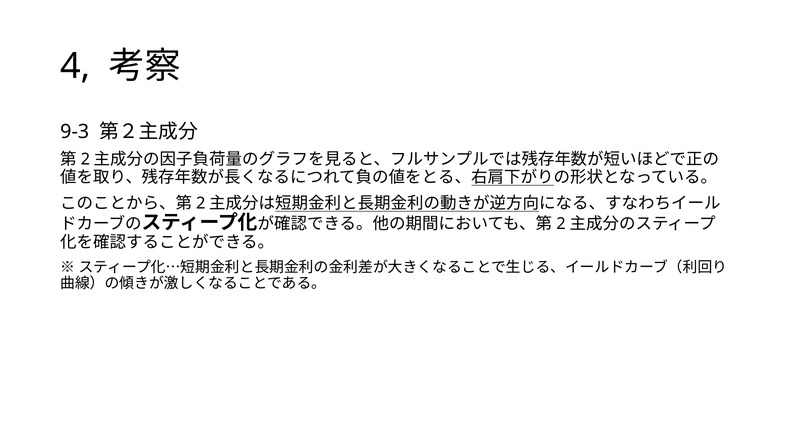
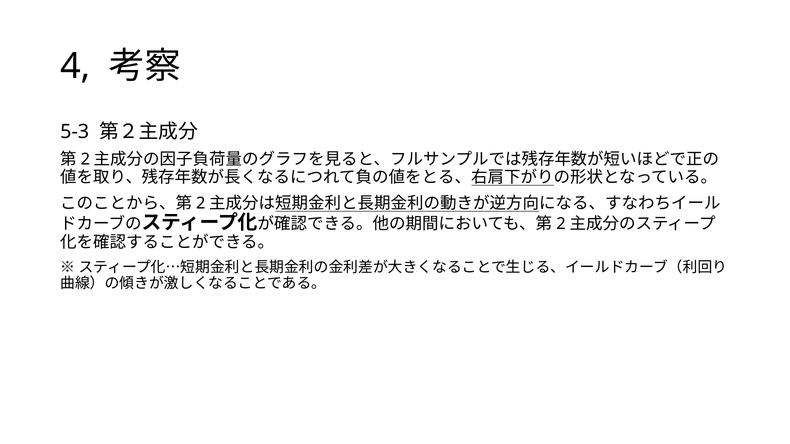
9-3: 9-3 -> 5-3 (75, 132)
